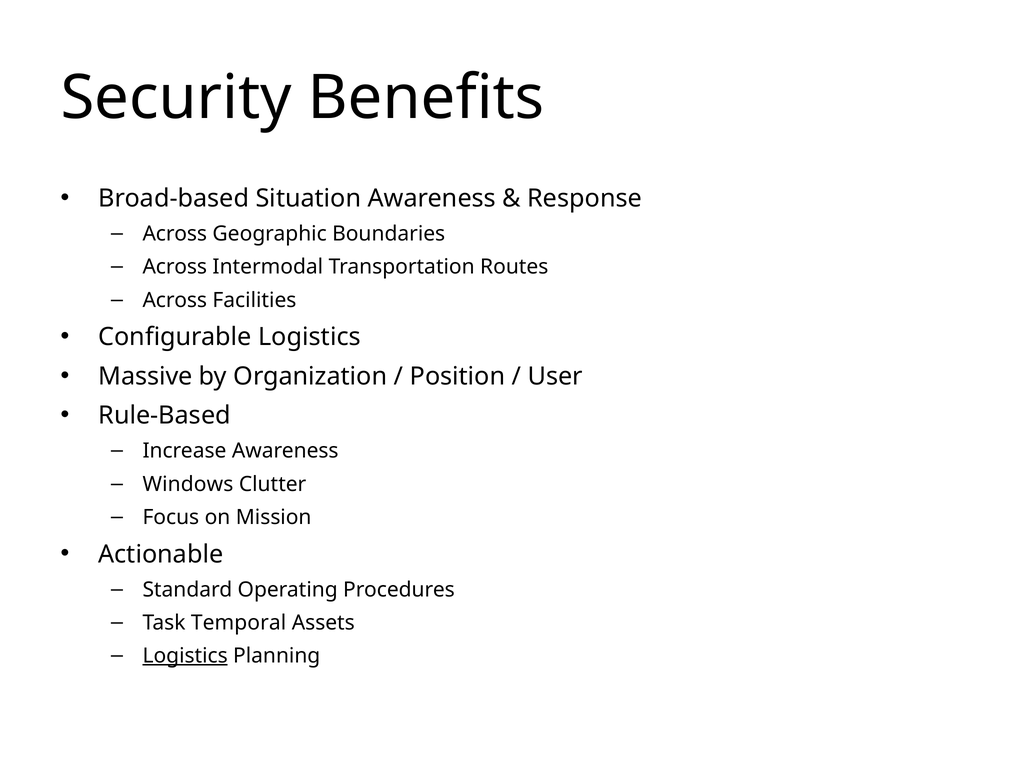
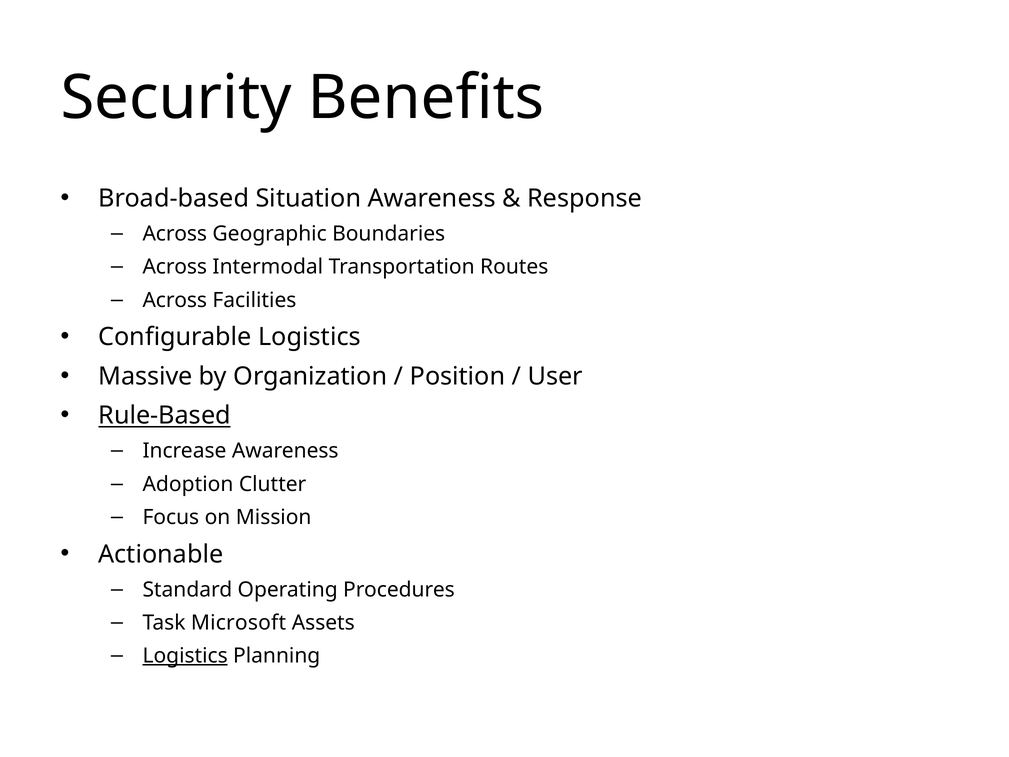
Rule-Based underline: none -> present (165, 416)
Windows: Windows -> Adoption (188, 484)
Temporal: Temporal -> Microsoft (239, 622)
